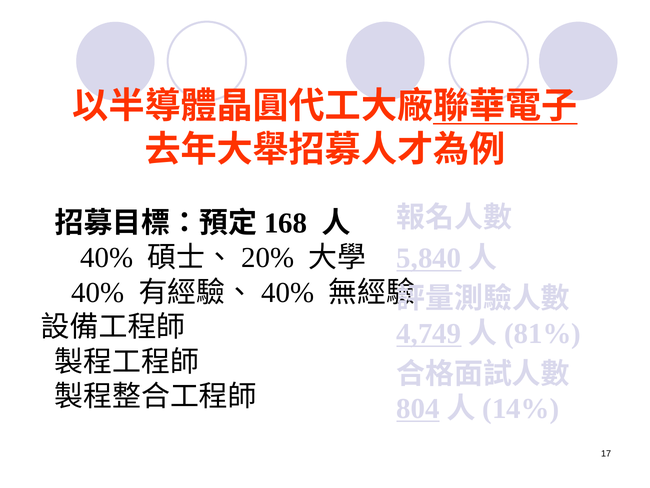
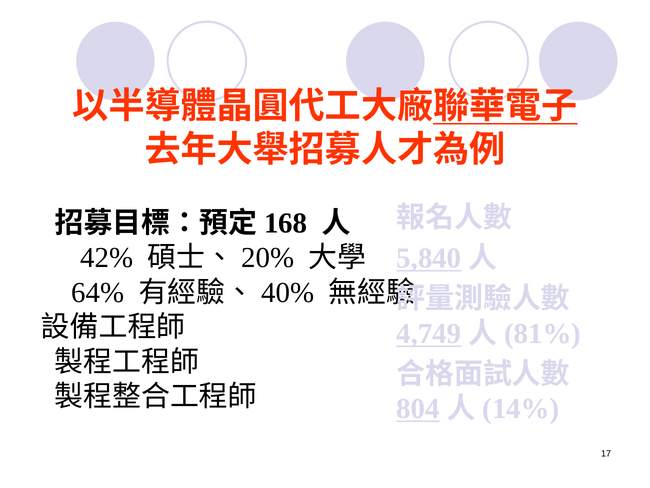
40%: 40% -> 42% (107, 258)
40%: 40% -> 64% (98, 292)
